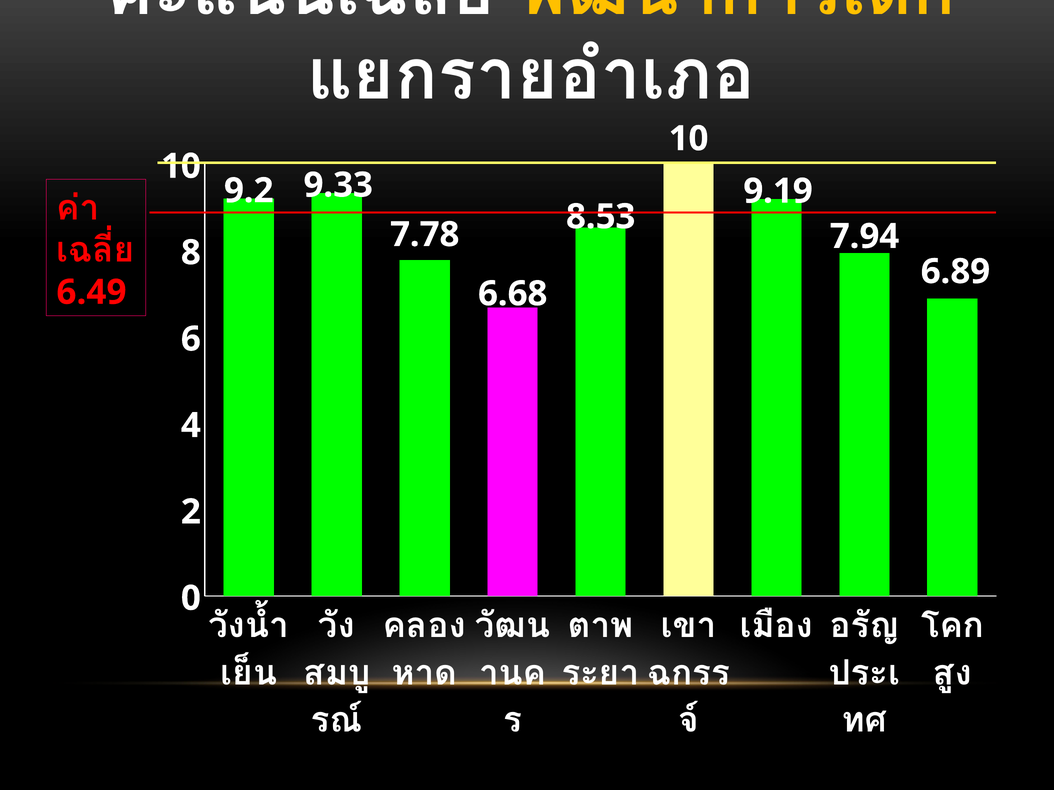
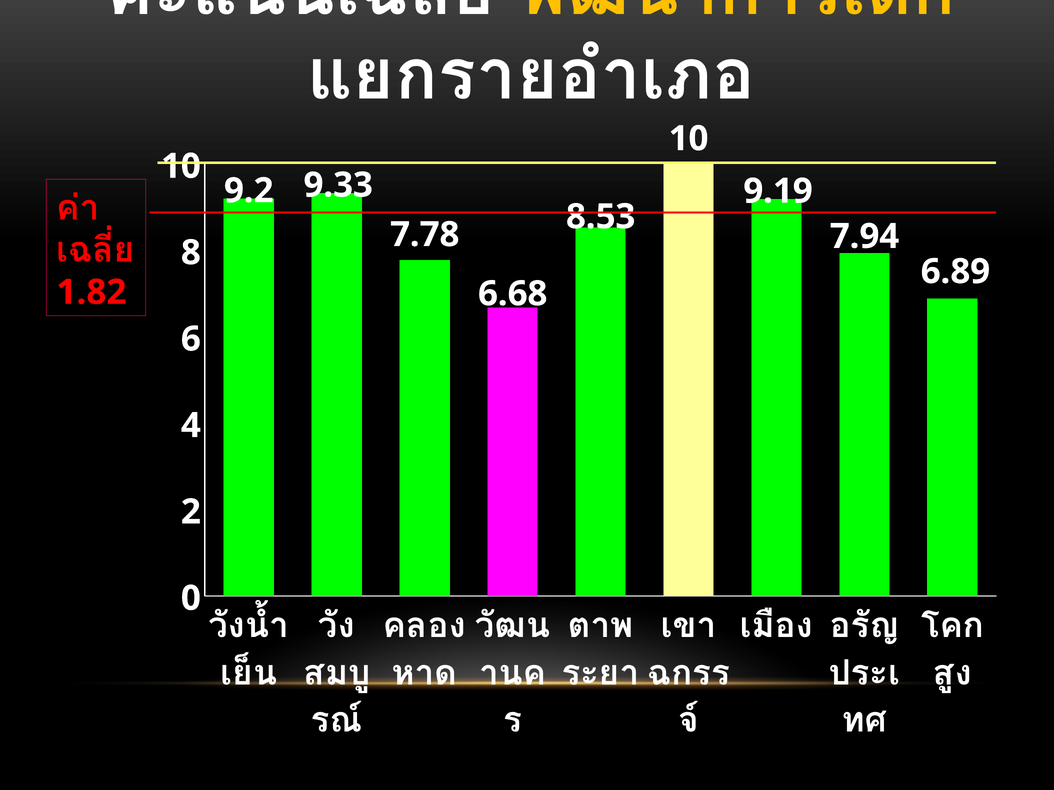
6.49: 6.49 -> 1.82 (91, 292)
